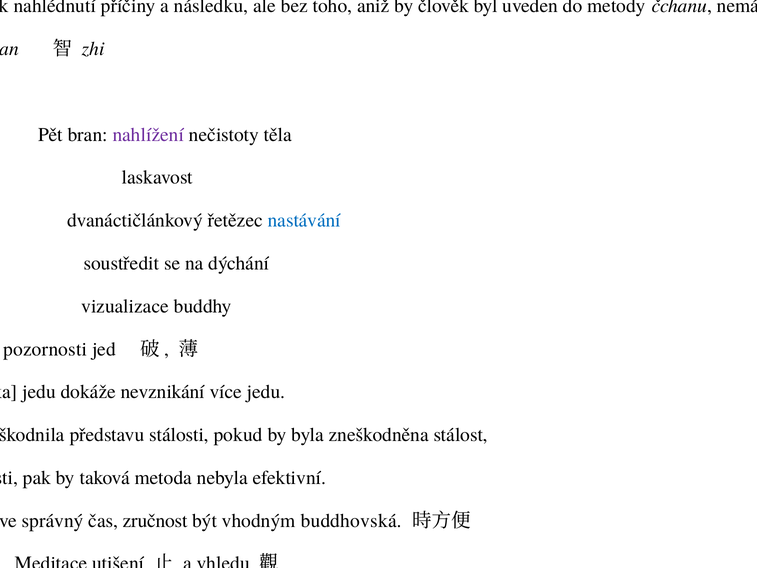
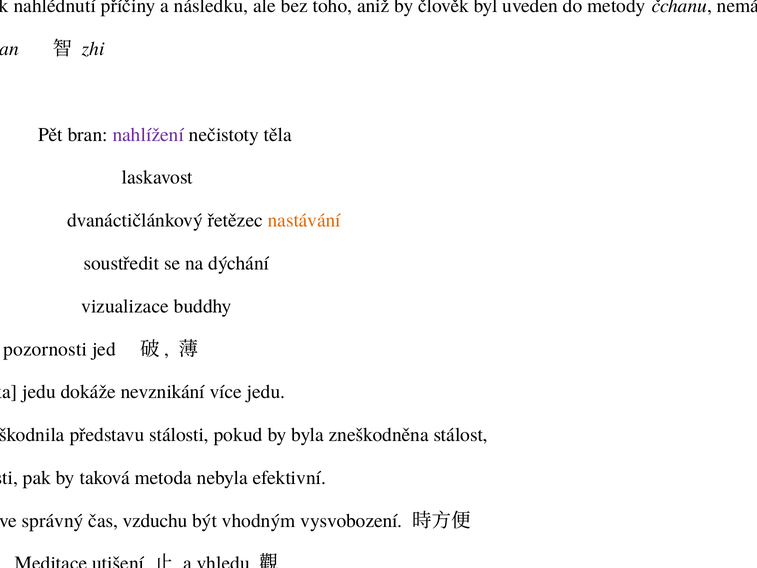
nastávání colour: blue -> orange (304, 220)
zručnost: zručnost -> vzduchu (155, 520)
buddhovská: buddhovská -> vysvobození (351, 520)
